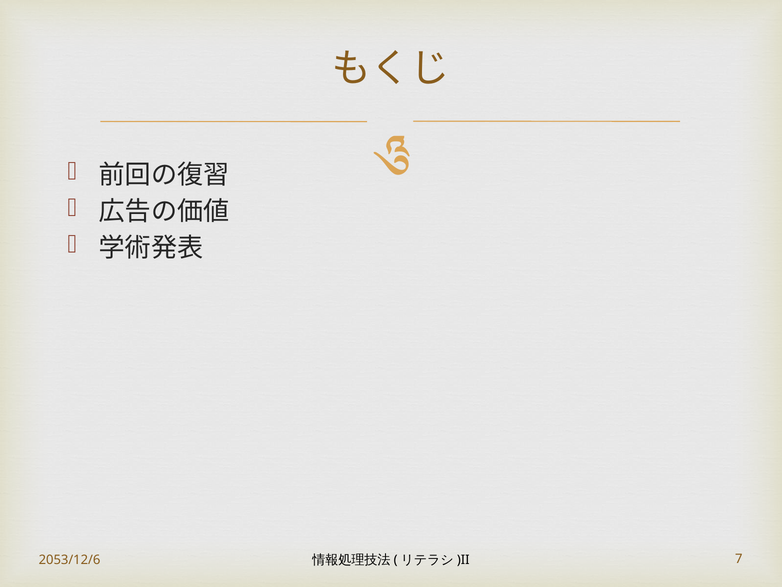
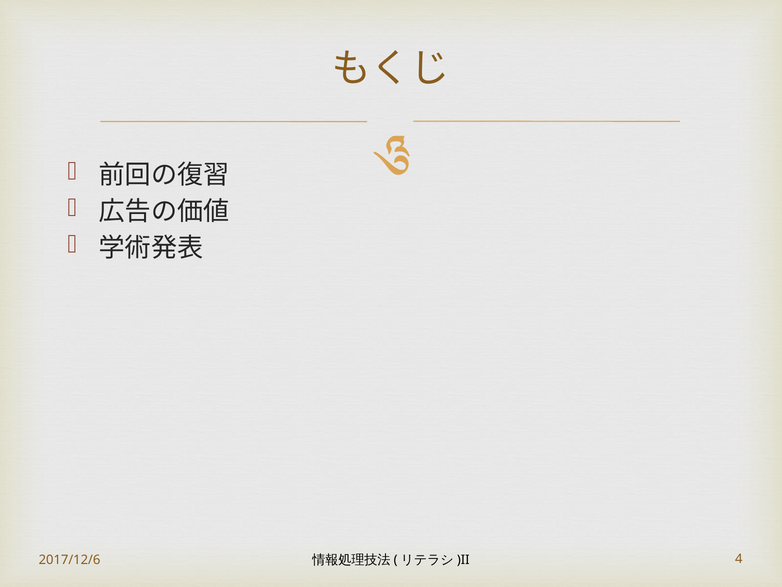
2053/12/6: 2053/12/6 -> 2017/12/6 (70, 560)
7: 7 -> 4 (739, 559)
